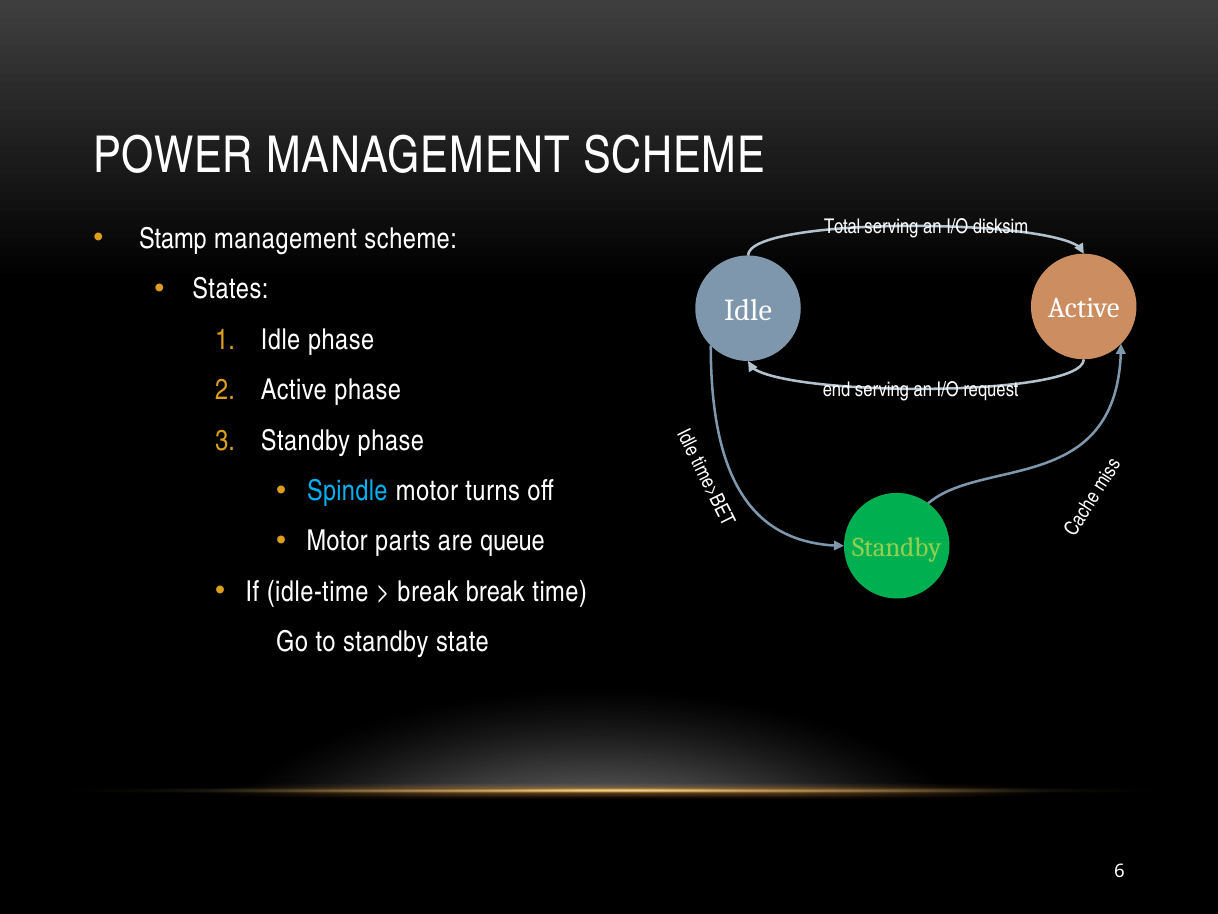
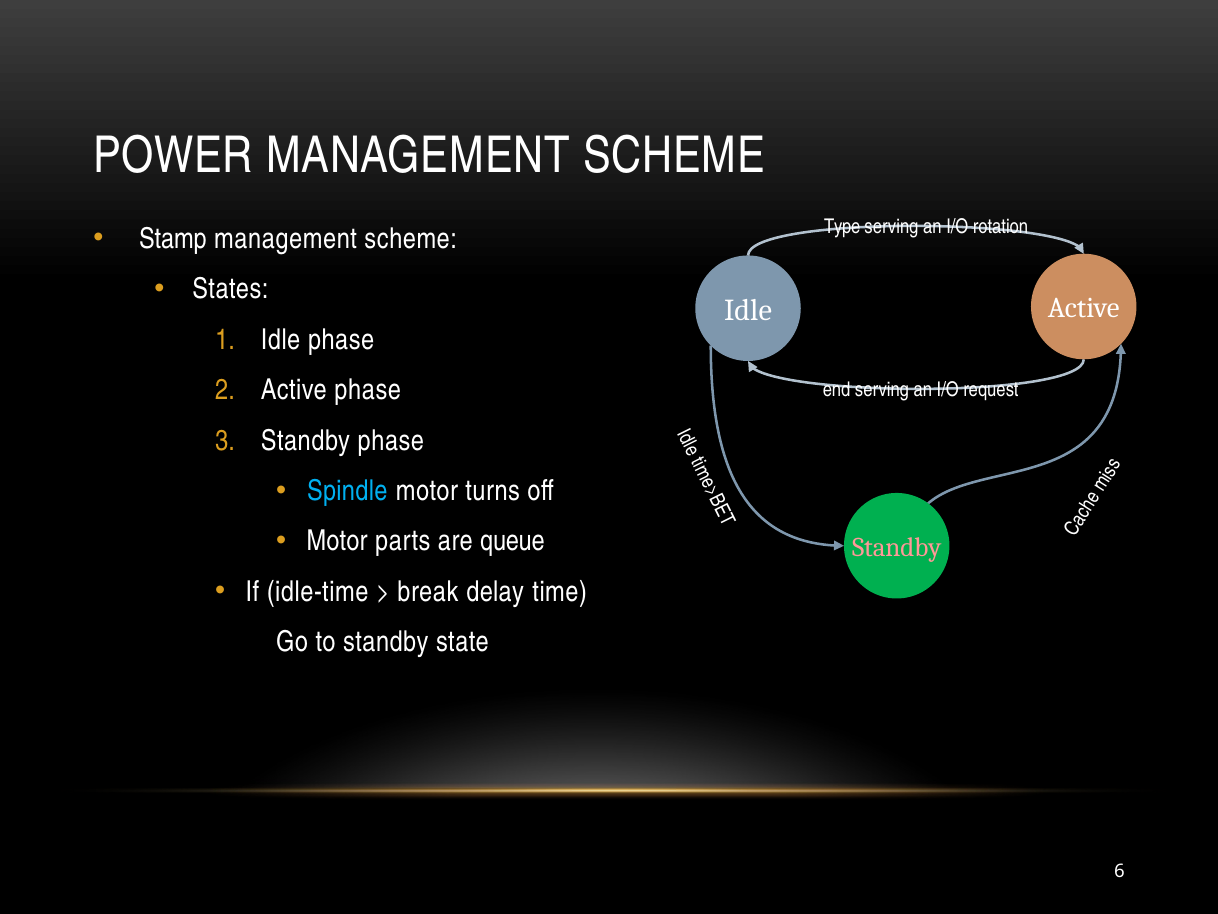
Total: Total -> Type (842, 227)
disksim: disksim -> rotation (1001, 227)
Standby colour: light green -> pink (897, 547)
break break: break -> delay (495, 592)
